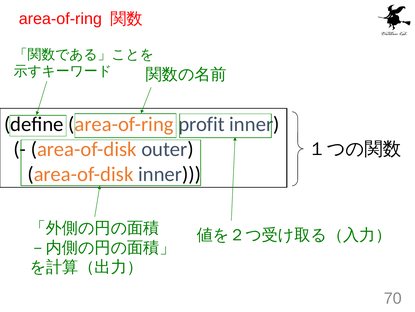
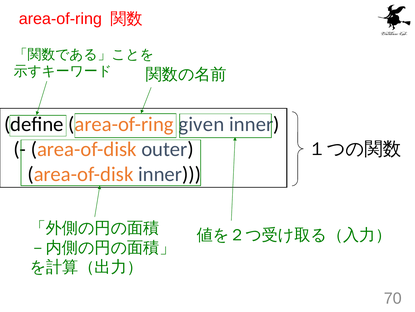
profit: profit -> given (201, 124)
